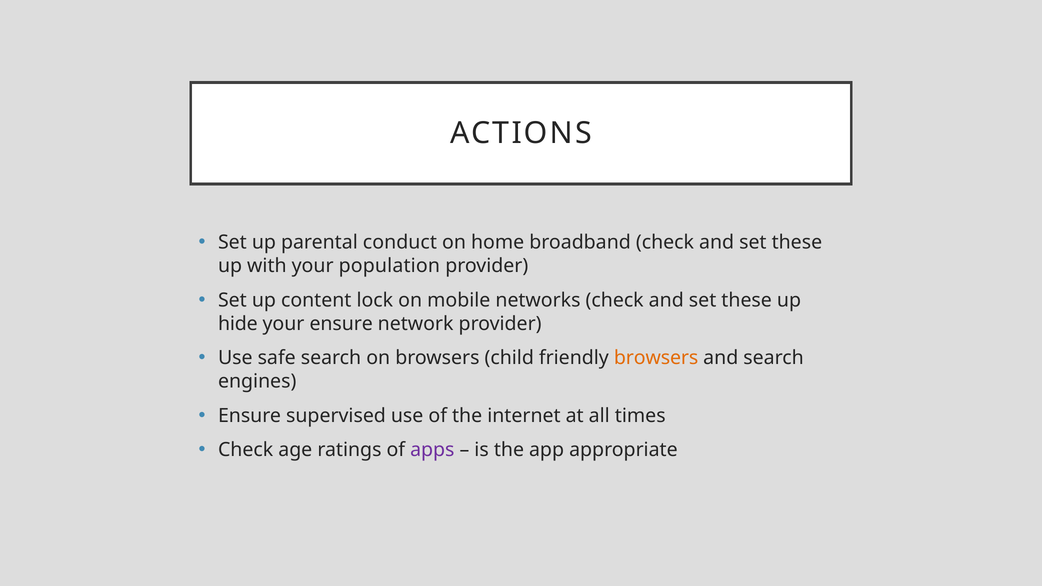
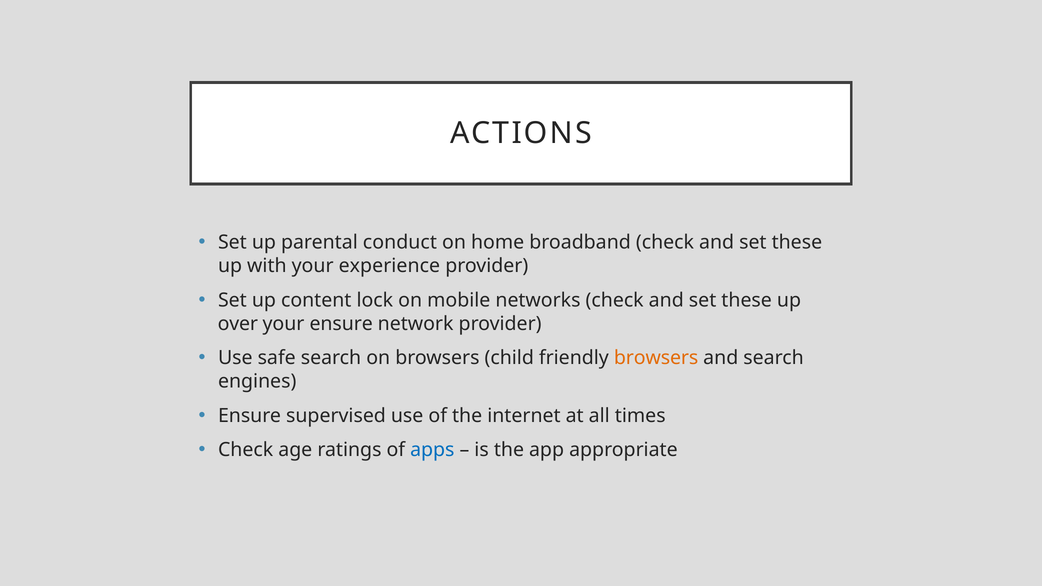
population: population -> experience (389, 266)
hide: hide -> over (238, 324)
apps colour: purple -> blue (432, 450)
